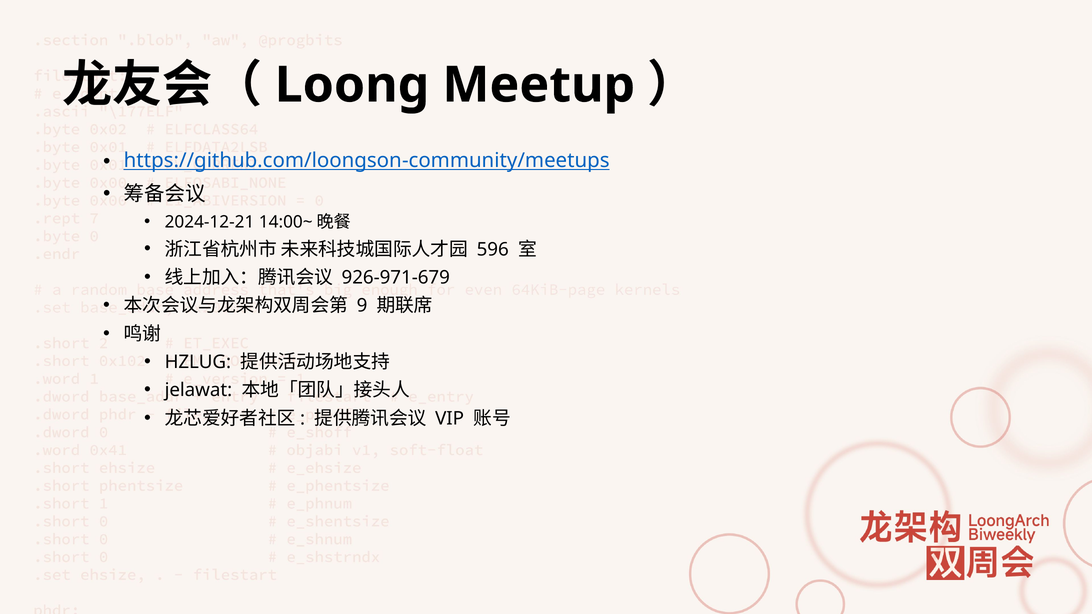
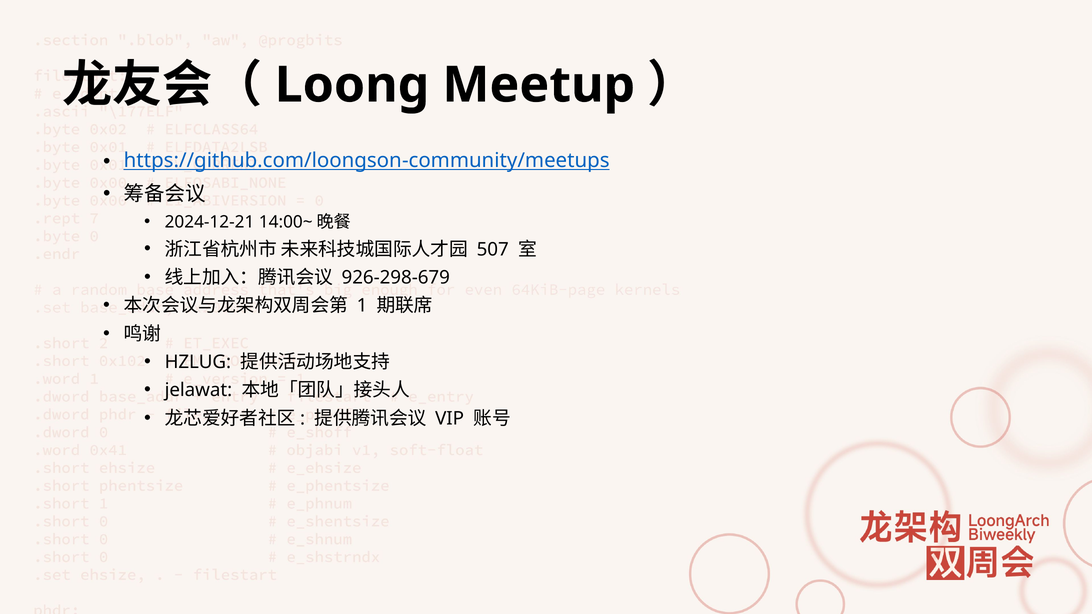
596: 596 -> 507 (493, 249)
926-971-679: 926-971-679 -> 926-298-679 (396, 278)
9: 9 -> 1 (362, 306)
